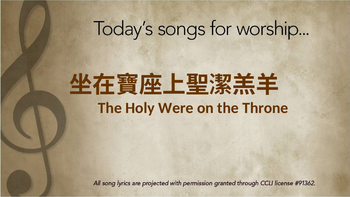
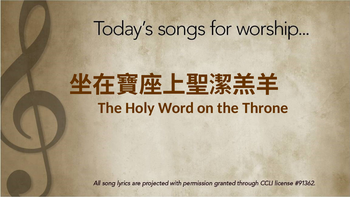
Were: Were -> Word (176, 108)
